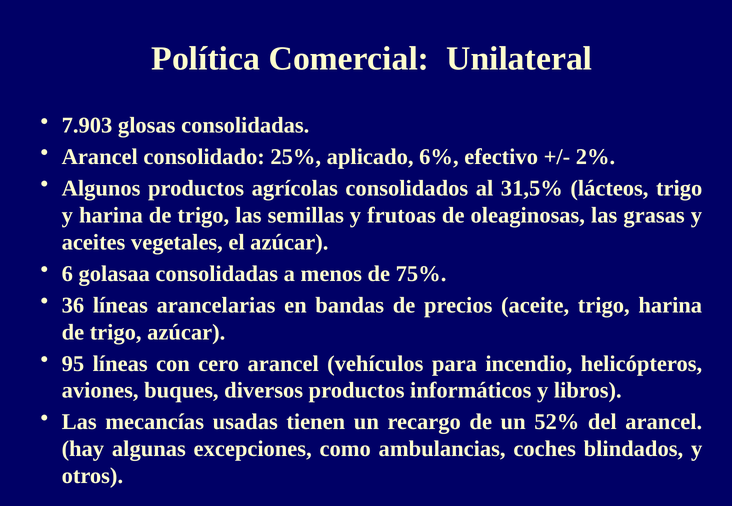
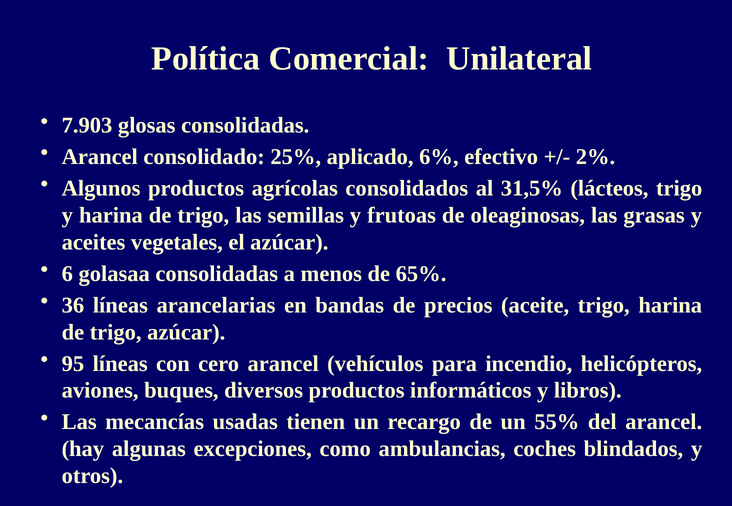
75%: 75% -> 65% (421, 274)
52%: 52% -> 55% (557, 423)
